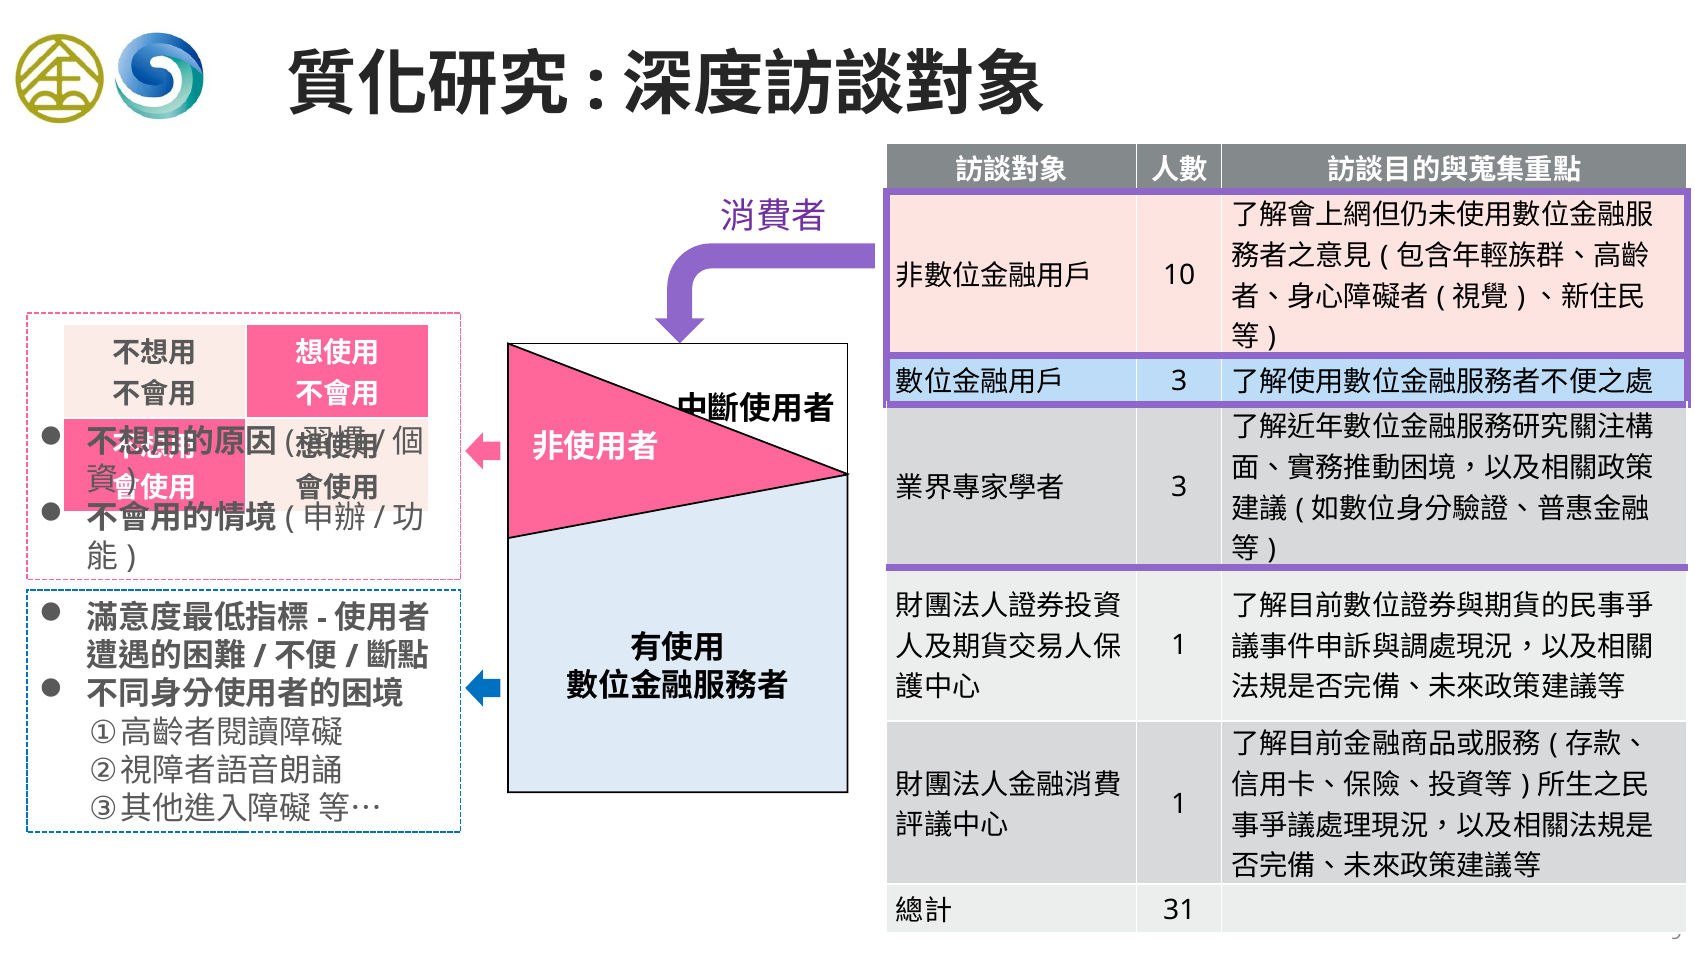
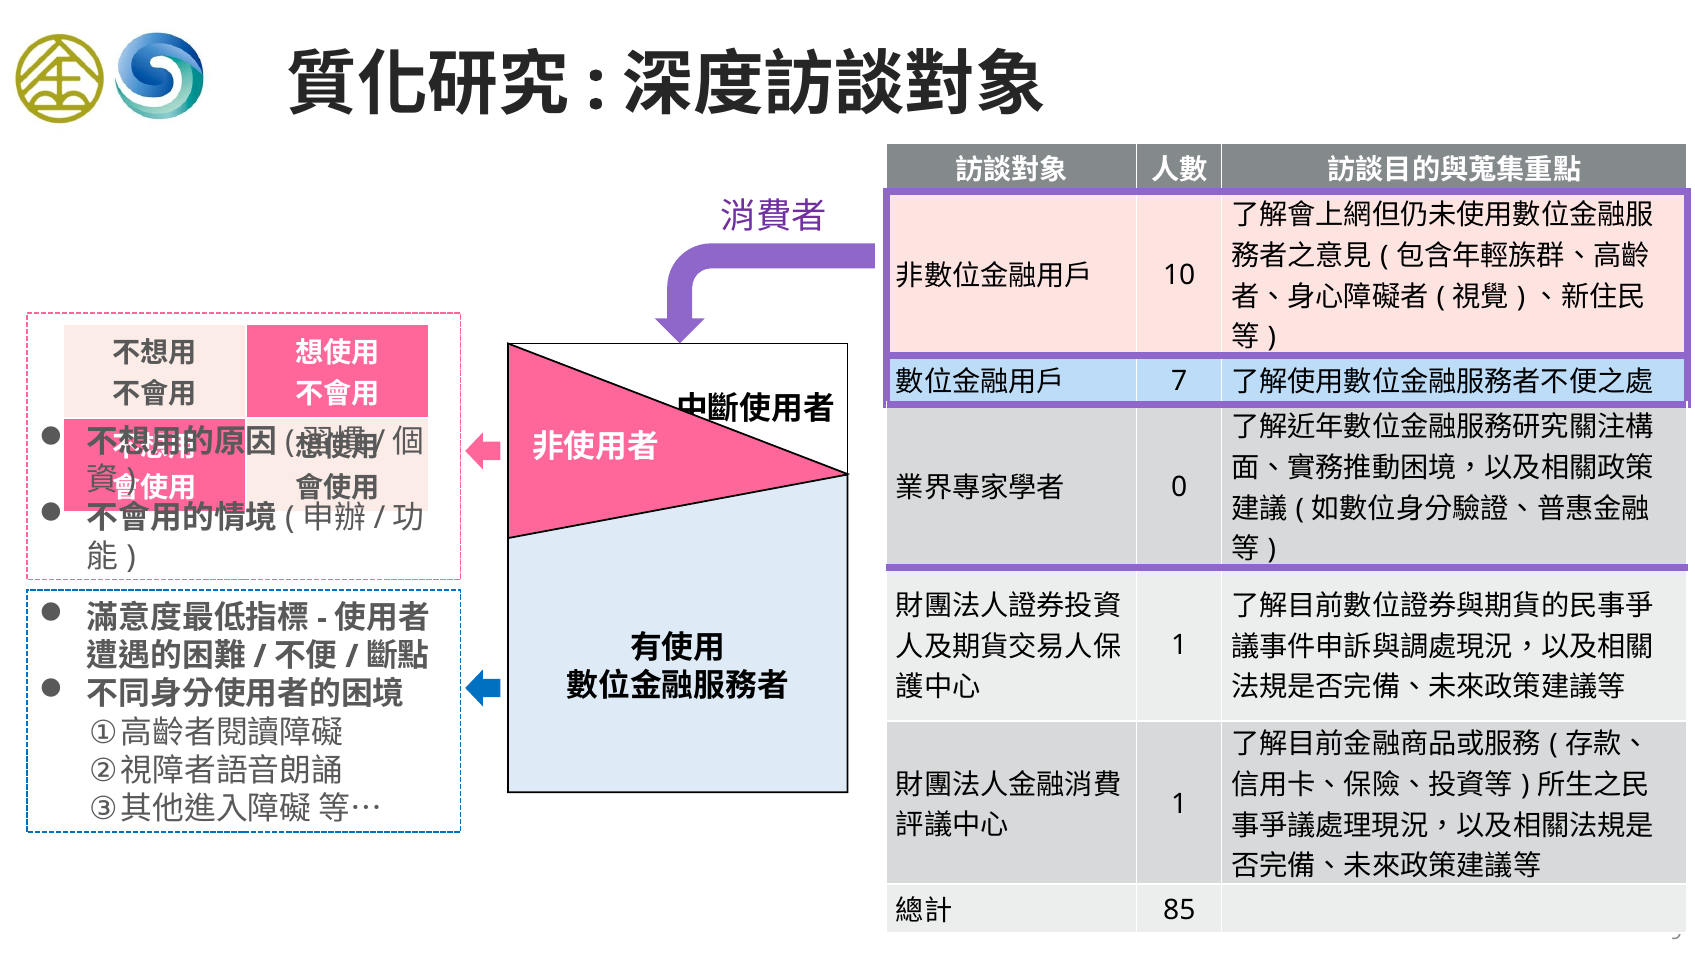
3: 3 -> 7 (1179, 381)
3: 3 -> 0 (1179, 487)
31: 31 -> 85 (1179, 910)
